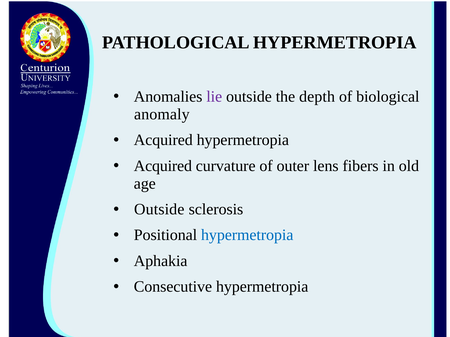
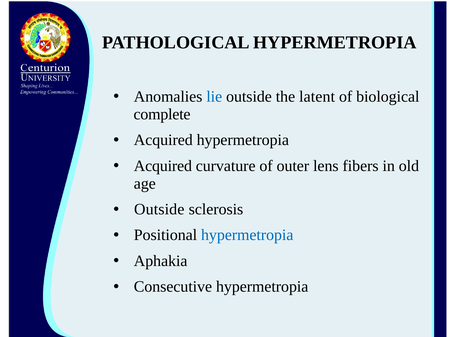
lie colour: purple -> blue (214, 97)
depth: depth -> latent (317, 97)
anomaly: anomaly -> complete (162, 114)
